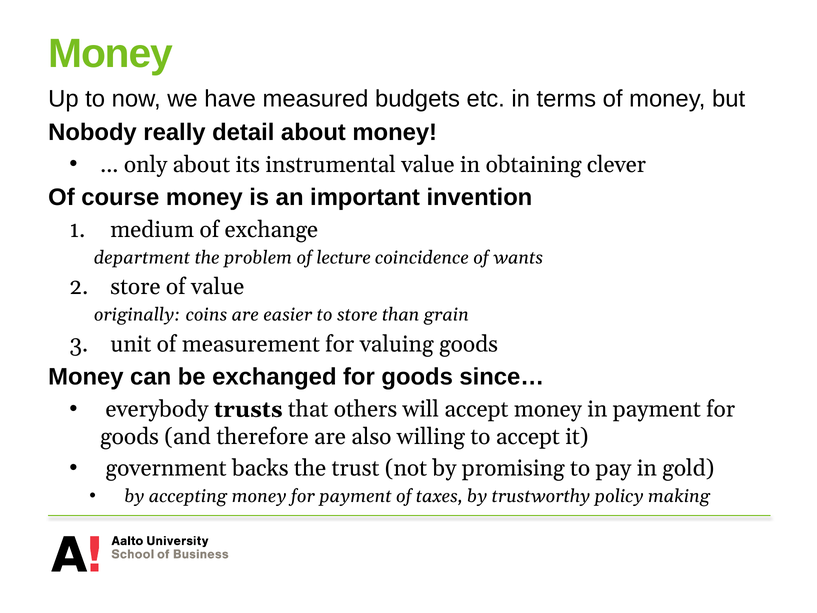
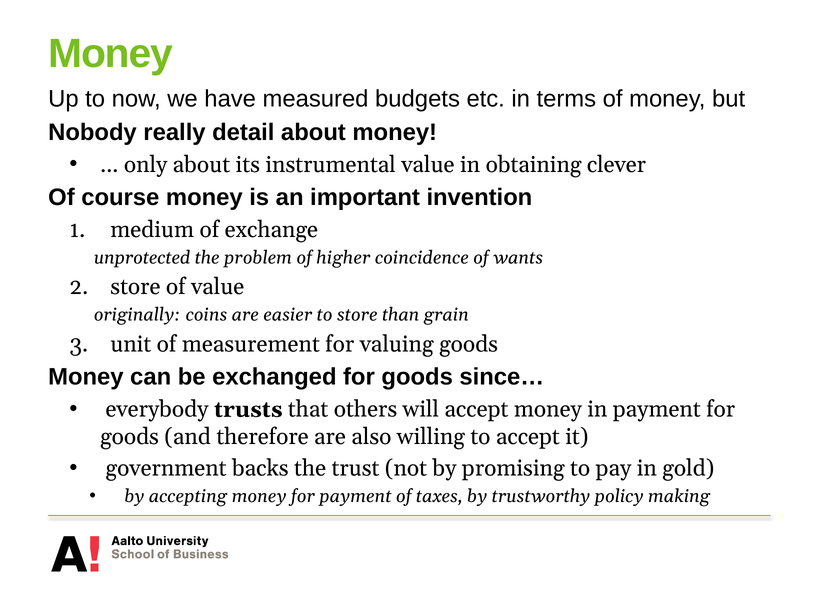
department: department -> unprotected (142, 257)
lecture: lecture -> higher (343, 257)
